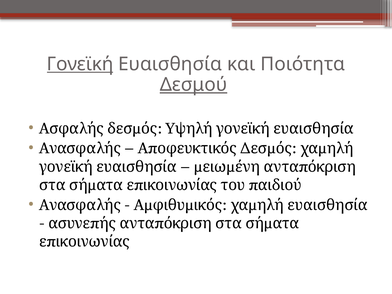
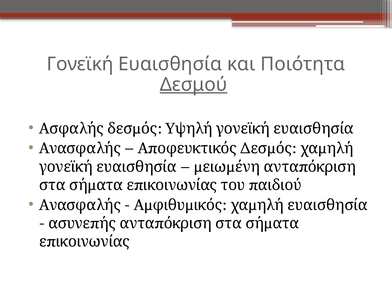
Γονεϊκή underline: present -> none (80, 64)
